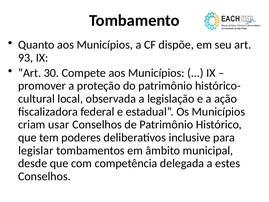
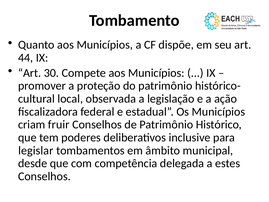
93: 93 -> 44 (26, 58)
usar: usar -> fruir (59, 124)
